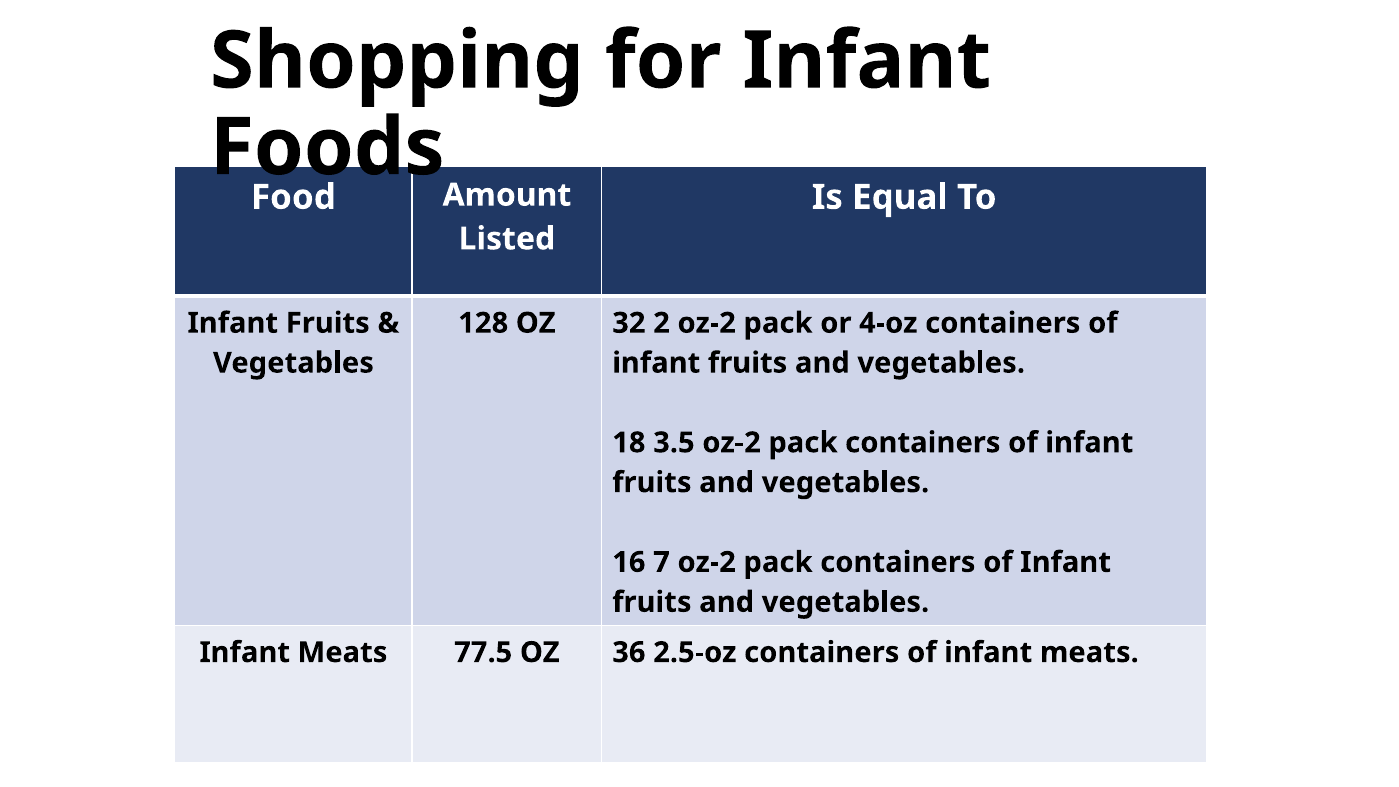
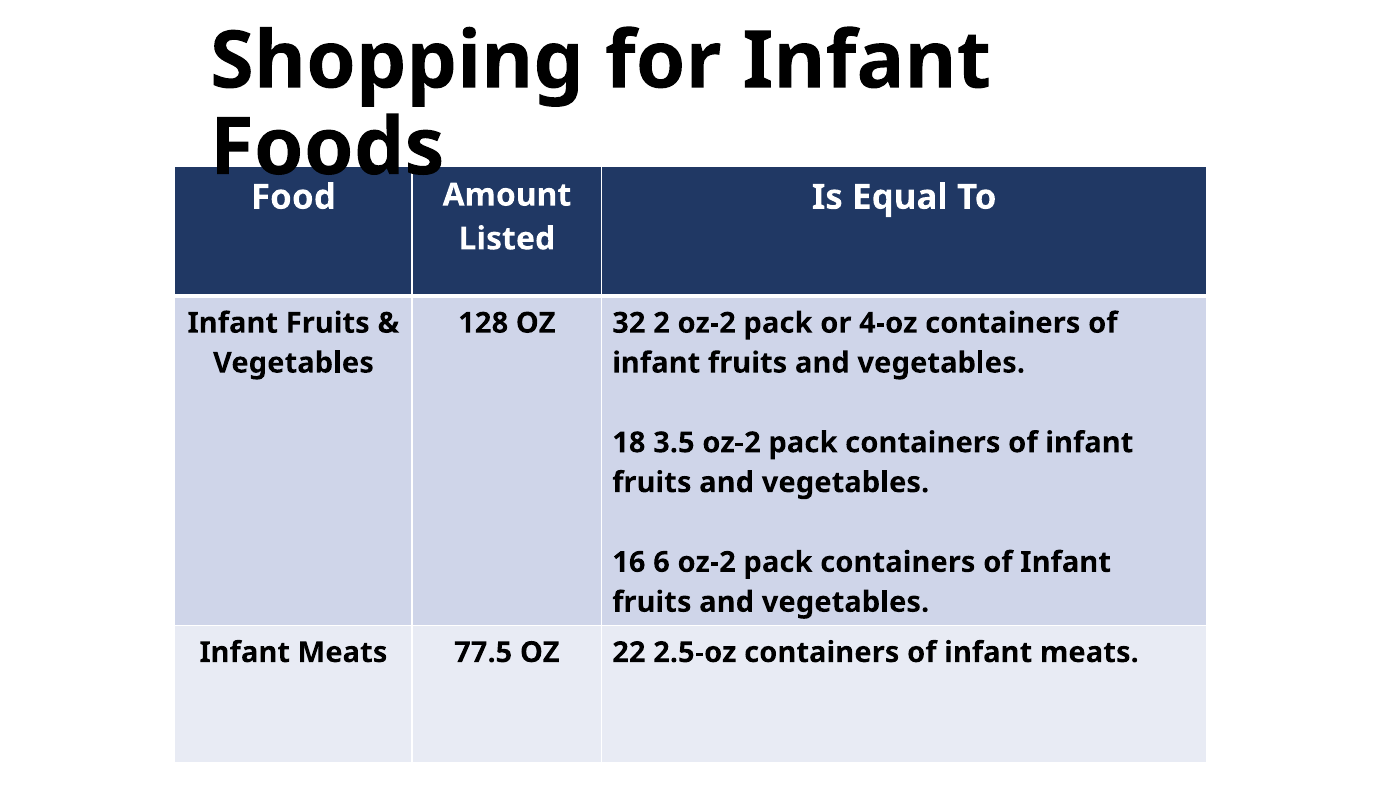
7: 7 -> 6 (662, 562)
36: 36 -> 22 (629, 653)
